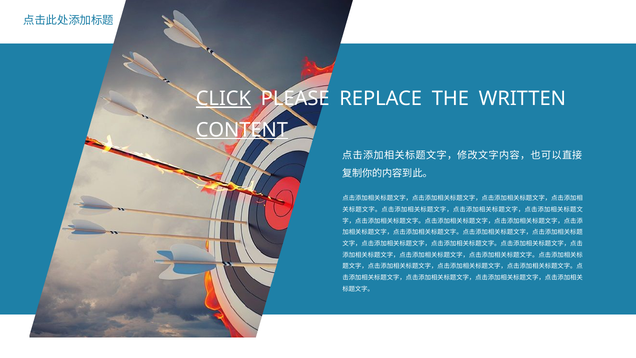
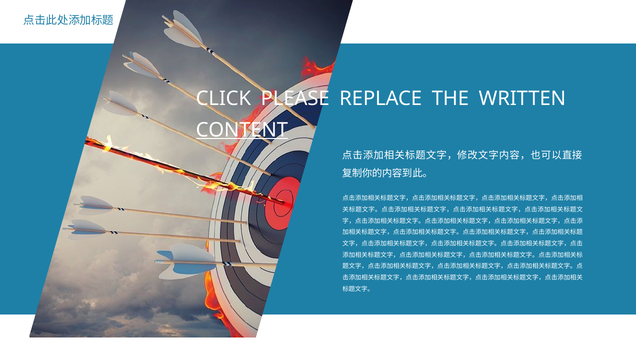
CLICK underline: present -> none (223, 98)
